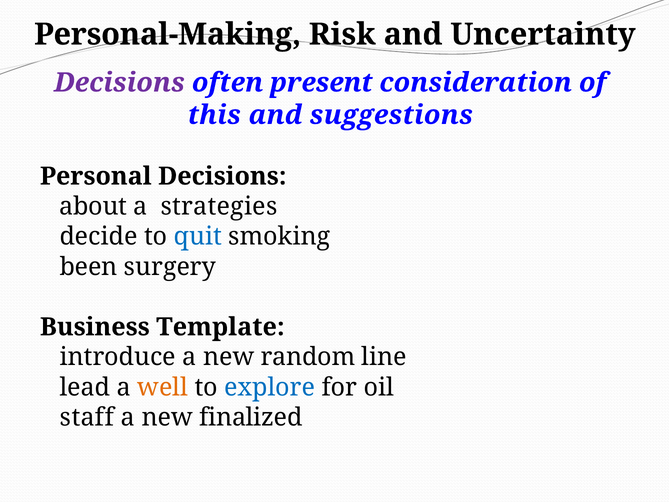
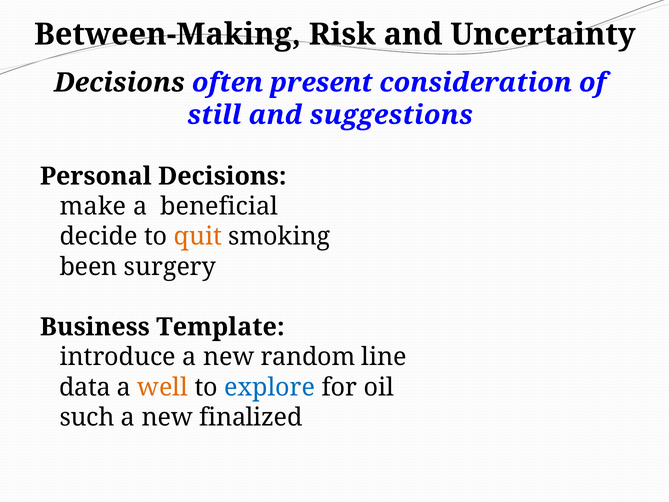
Personal-Making: Personal-Making -> Between-Making (168, 34)
Decisions colour: purple -> black (119, 83)
this: this -> still (214, 115)
about: about -> make (93, 206)
strategies: strategies -> beneficial (219, 206)
quit colour: blue -> orange (198, 236)
lead: lead -> data (85, 387)
staff: staff -> such (87, 417)
